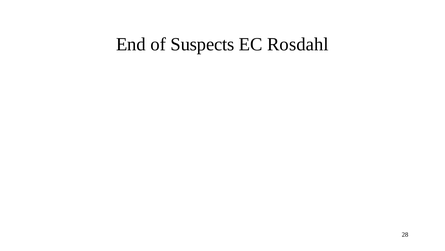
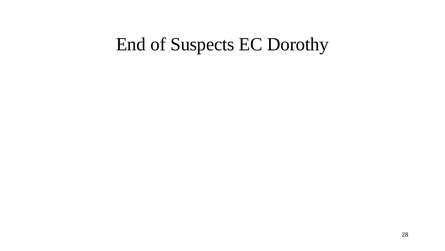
Rosdahl: Rosdahl -> Dorothy (298, 44)
